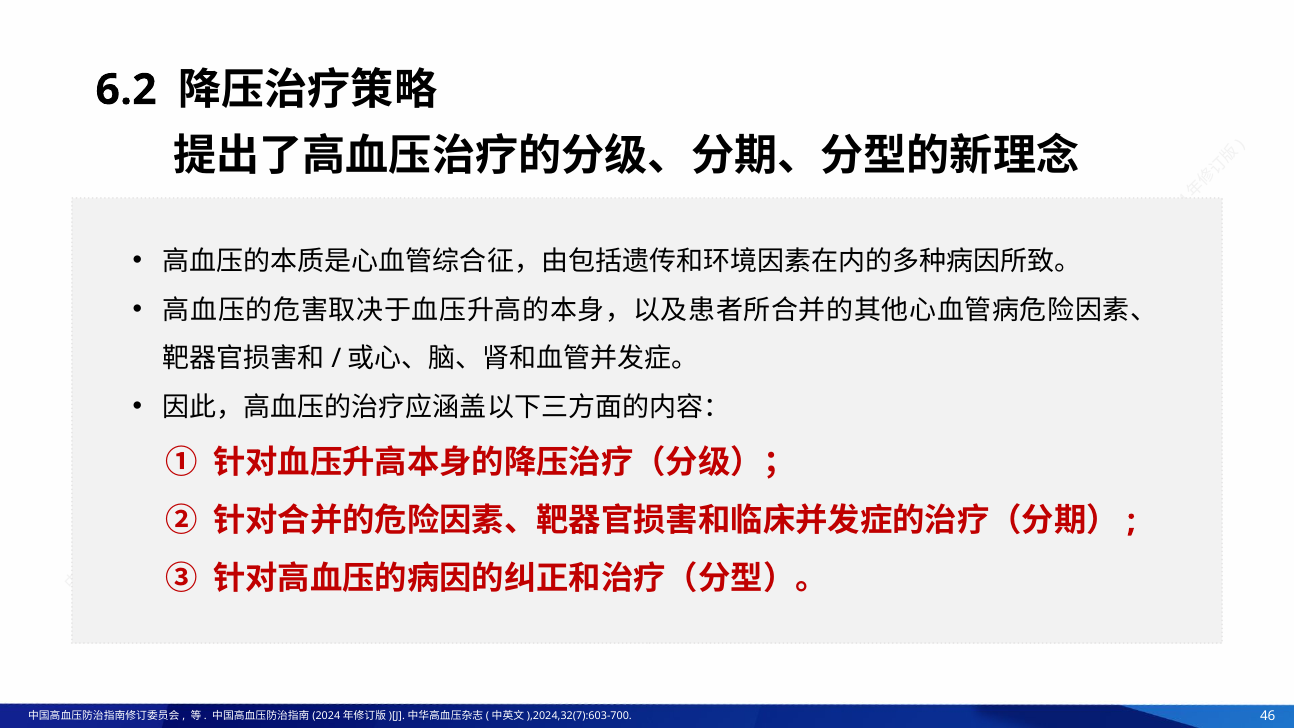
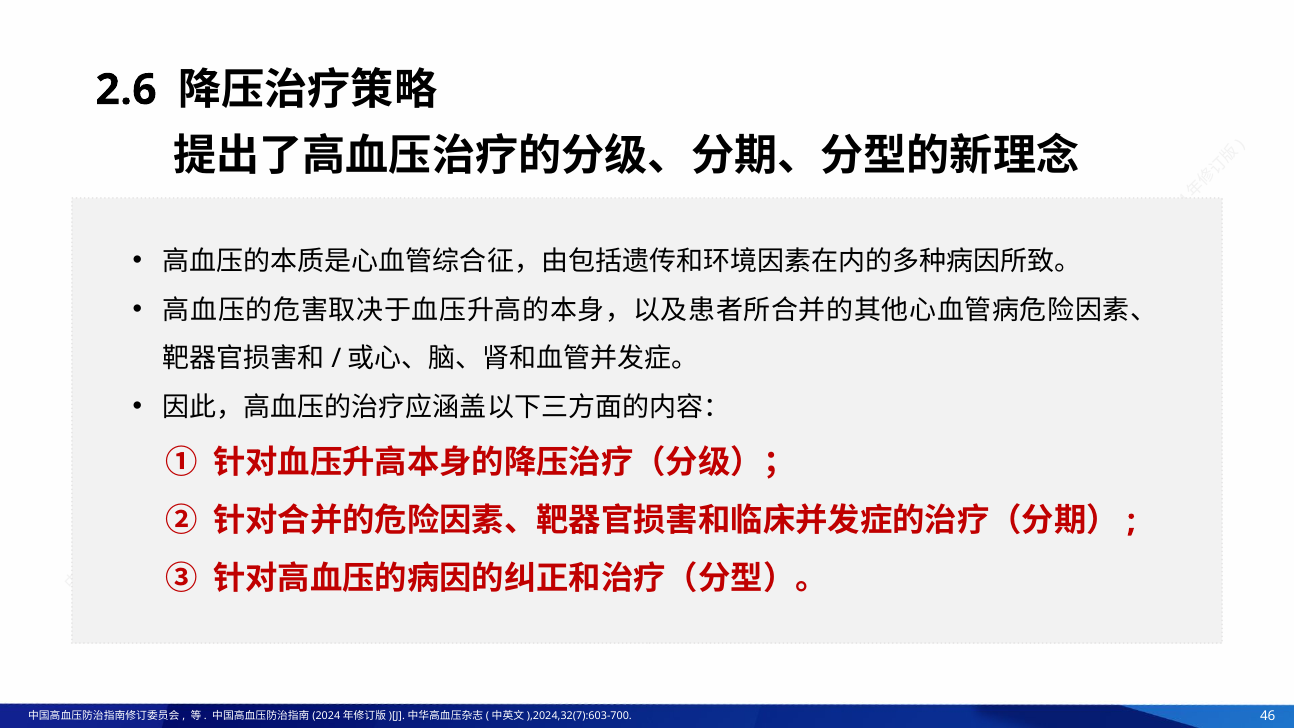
6.2: 6.2 -> 2.6 (126, 90)
